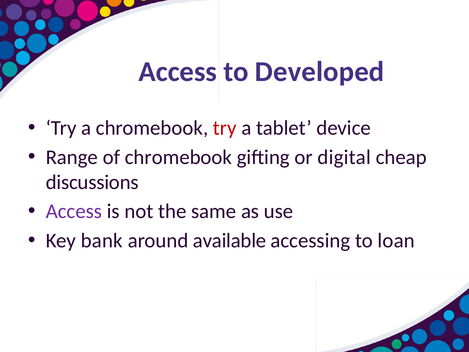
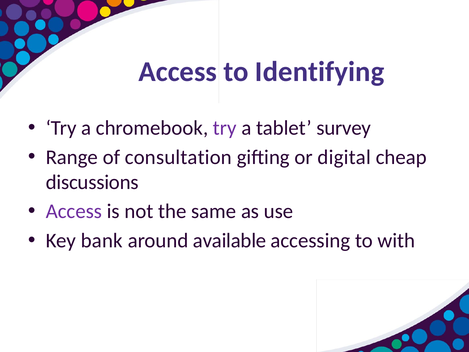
Developed: Developed -> Identifying (320, 72)
try colour: red -> purple (225, 128)
device: device -> survey (344, 128)
of chromebook: chromebook -> consultation (178, 157)
loan: loan -> with (396, 240)
